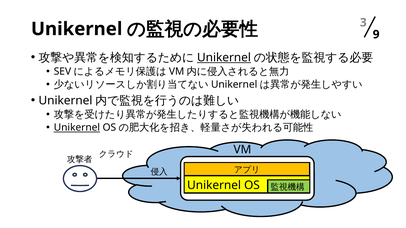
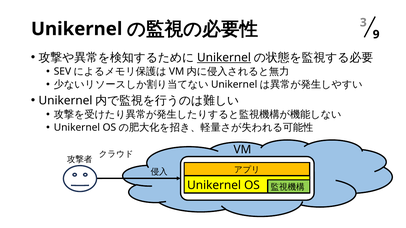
Unikernel underline: present -> none (77, 128)
